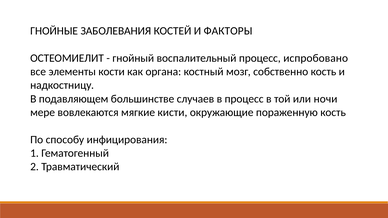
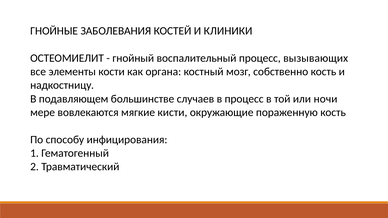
ФАКТОРЫ: ФАКТОРЫ -> КЛИНИКИ (228, 31)
испробовано: испробовано -> вызывающих (316, 58)
